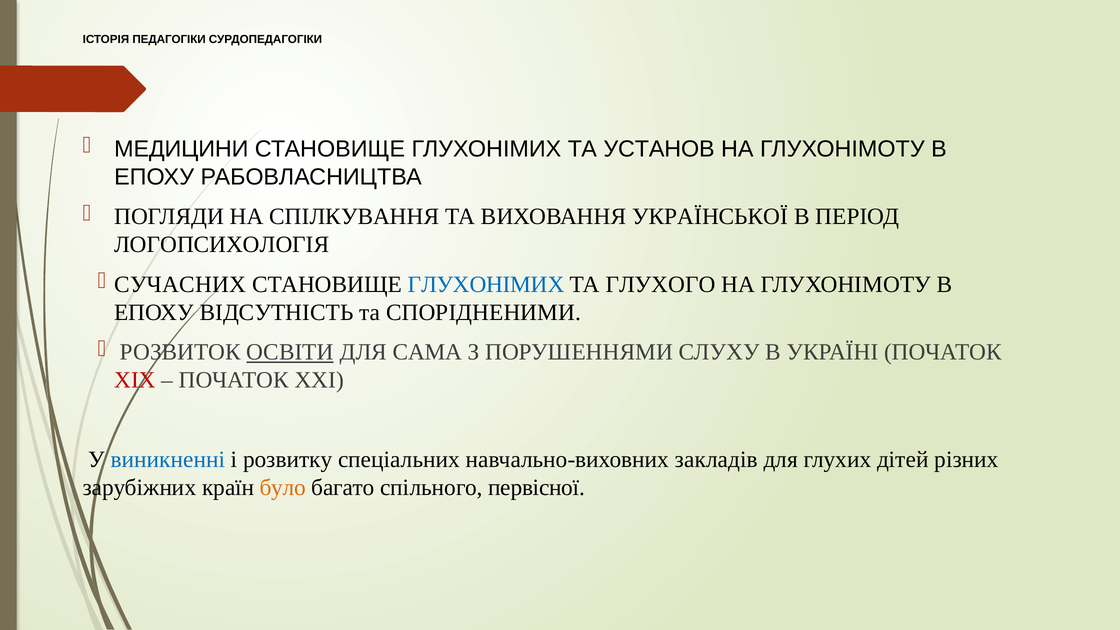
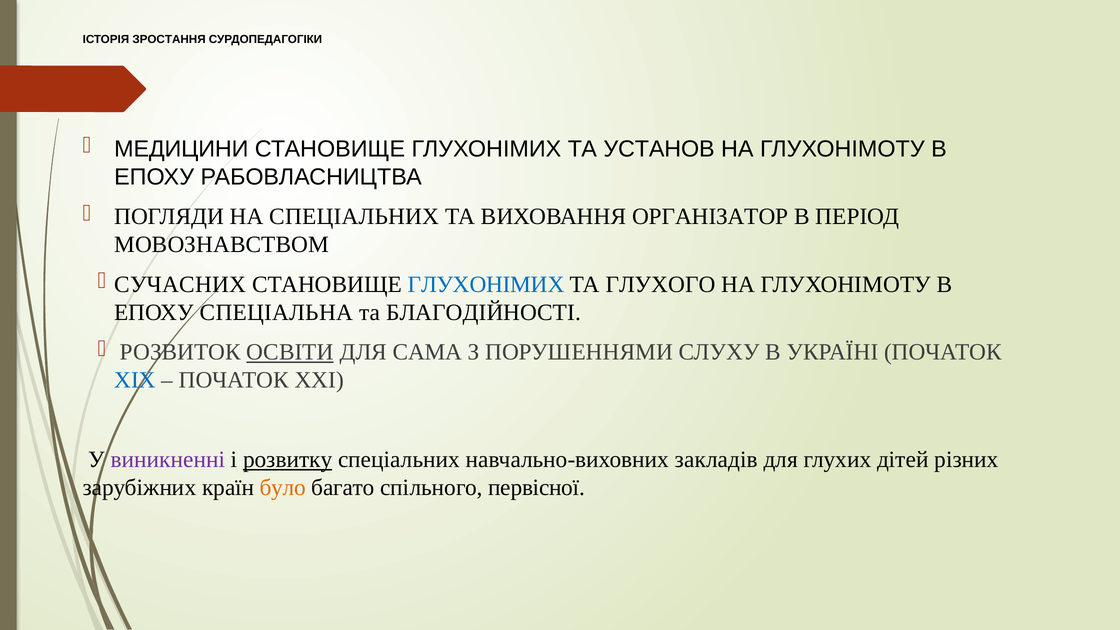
ПЕДАГОГІКИ: ПЕДАГОГІКИ -> ЗРОСТАННЯ (169, 40)
НА СПІЛКУВАННЯ: СПІЛКУВАННЯ -> СПЕЦІАЛЬНИХ (354, 217)
УКРАЇНСЬКОЇ: УКРАЇНСЬКОЇ -> ОРГАНІЗАТОР (710, 217)
ЛОГОПСИХОЛОГІЯ: ЛОГОПСИХОЛОГІЯ -> МОВОЗНАВСТВОМ (222, 245)
ВІДСУТНІСТЬ: ВІДСУТНІСТЬ -> СПЕЦІАЛЬНА (276, 312)
СПОРІДНЕНИМИ: СПОРІДНЕНИМИ -> БЛАГОДІЙНОСТІ (483, 312)
ХІХ colour: red -> blue (135, 380)
виникненні colour: blue -> purple (168, 460)
розвитку underline: none -> present (288, 460)
